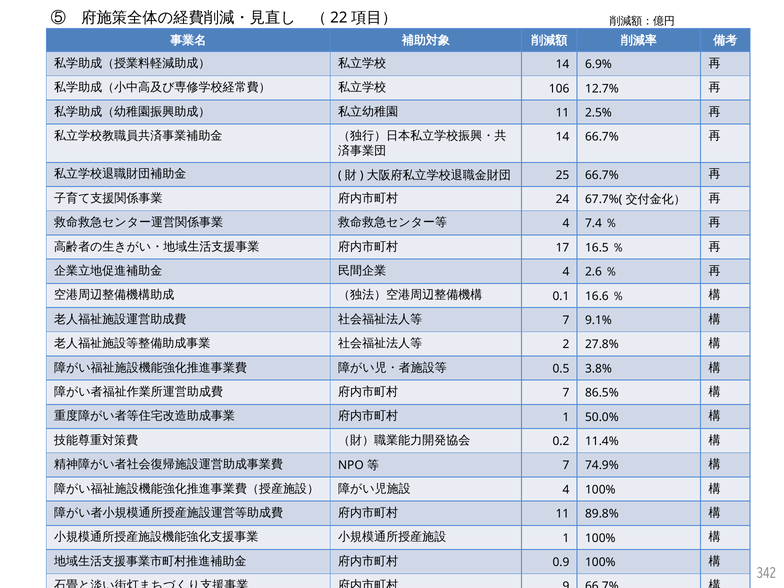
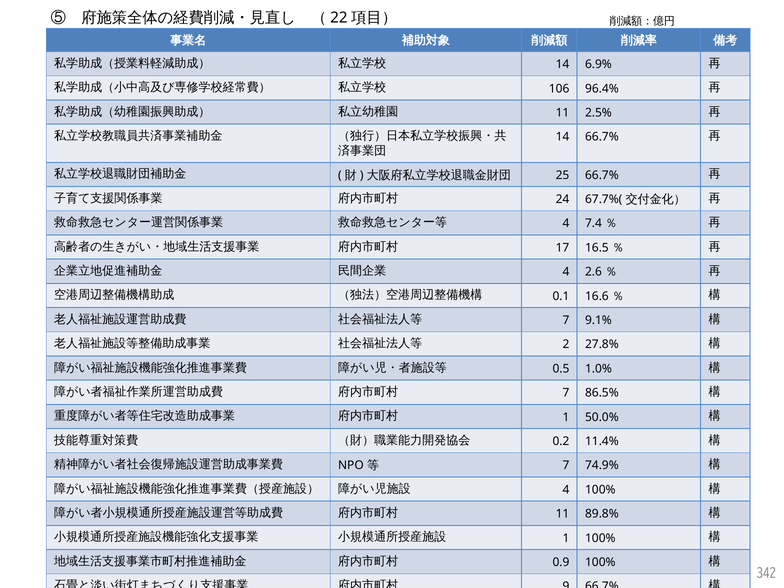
12.7%: 12.7% -> 96.4% (602, 89)
3.8%: 3.8% -> 1.0% (598, 369)
